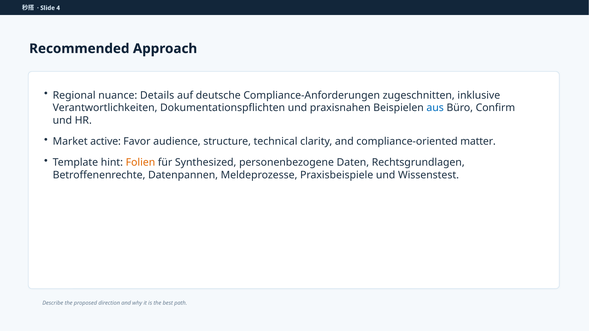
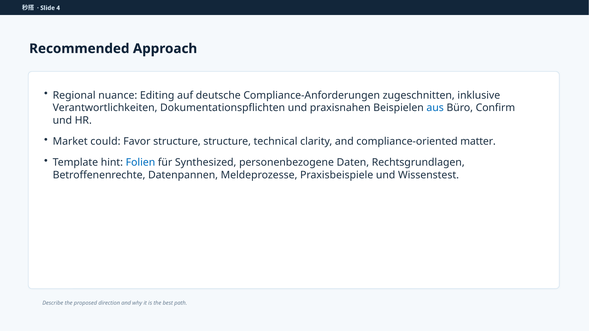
Details: Details -> Editing (157, 95)
active: active -> could (105, 141)
Favor audience: audience -> structure (177, 141)
Folien colour: orange -> blue (140, 163)
